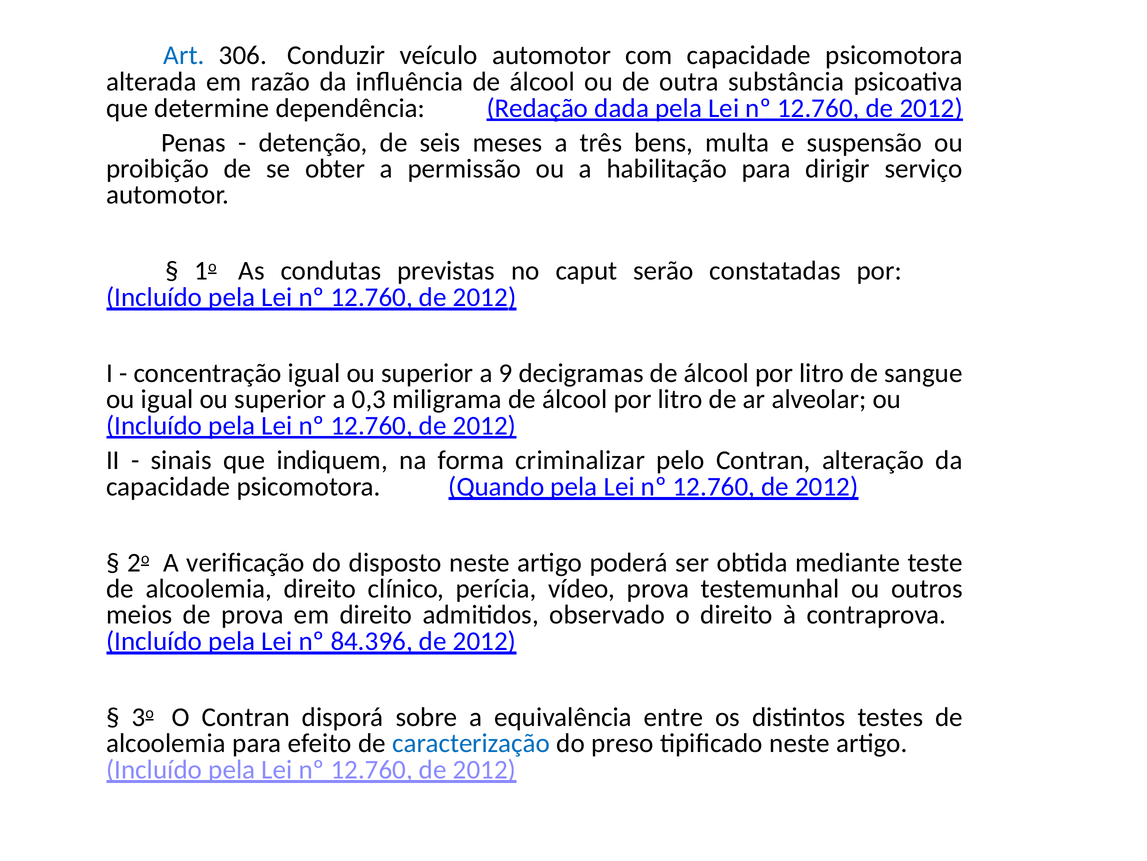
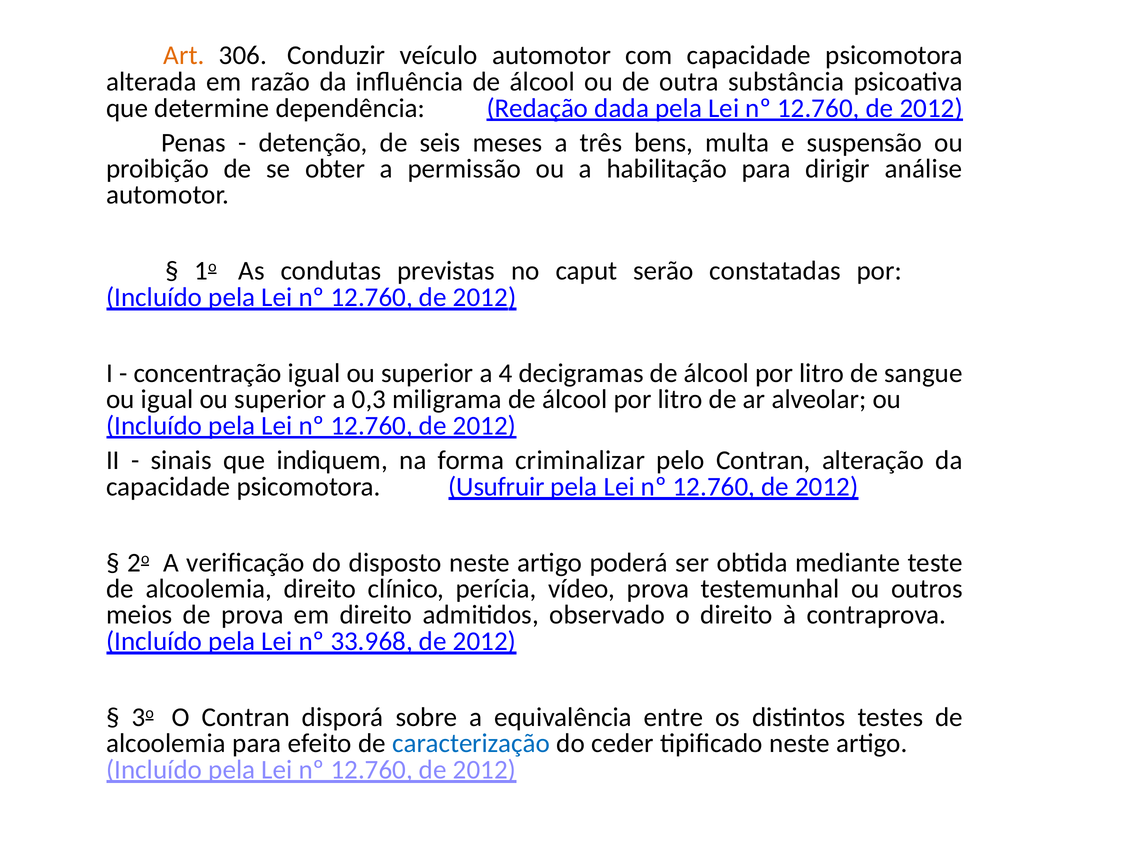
Art colour: blue -> orange (184, 55)
serviço: serviço -> análise (923, 169)
9: 9 -> 4 (505, 373)
Quando: Quando -> Usufruir (497, 486)
84.396: 84.396 -> 33.968 (372, 641)
preso: preso -> ceder (623, 743)
